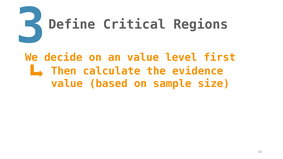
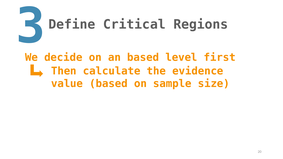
an value: value -> based (143, 57)
